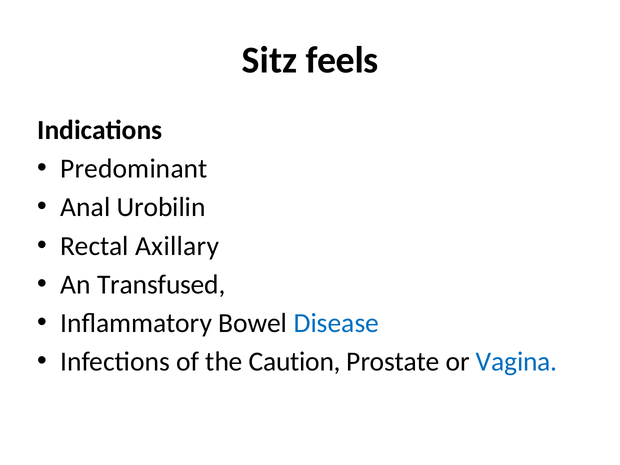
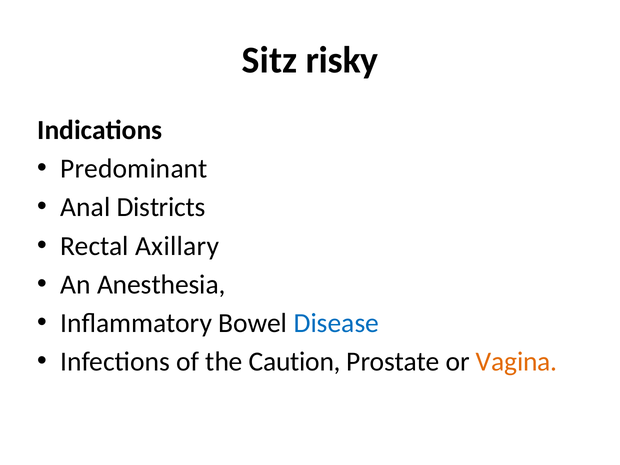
feels: feels -> risky (342, 60)
Urobilin: Urobilin -> Districts (161, 207)
Transfused: Transfused -> Anesthesia (161, 285)
Vagina colour: blue -> orange (517, 362)
